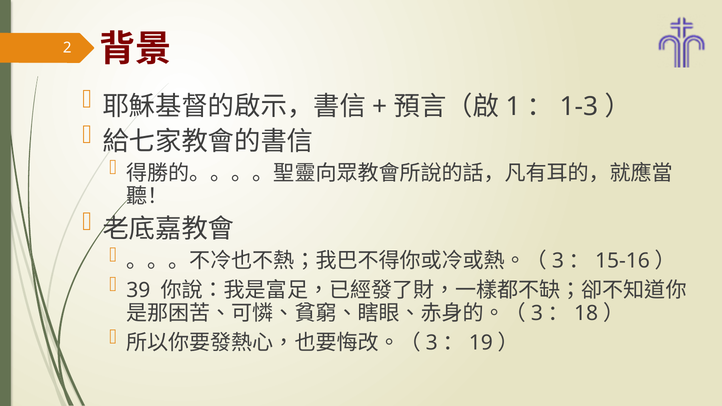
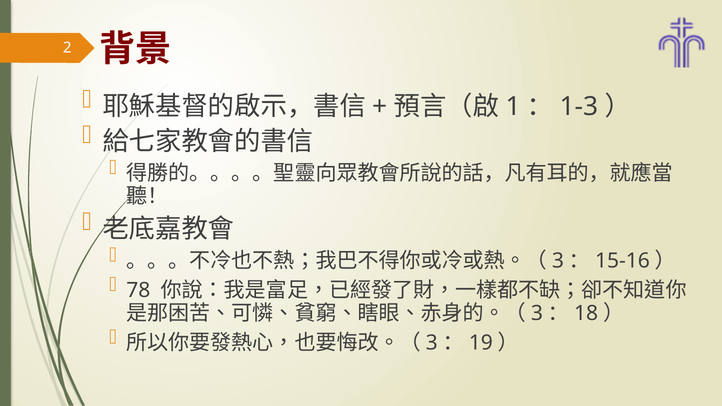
39: 39 -> 78 (138, 290)
